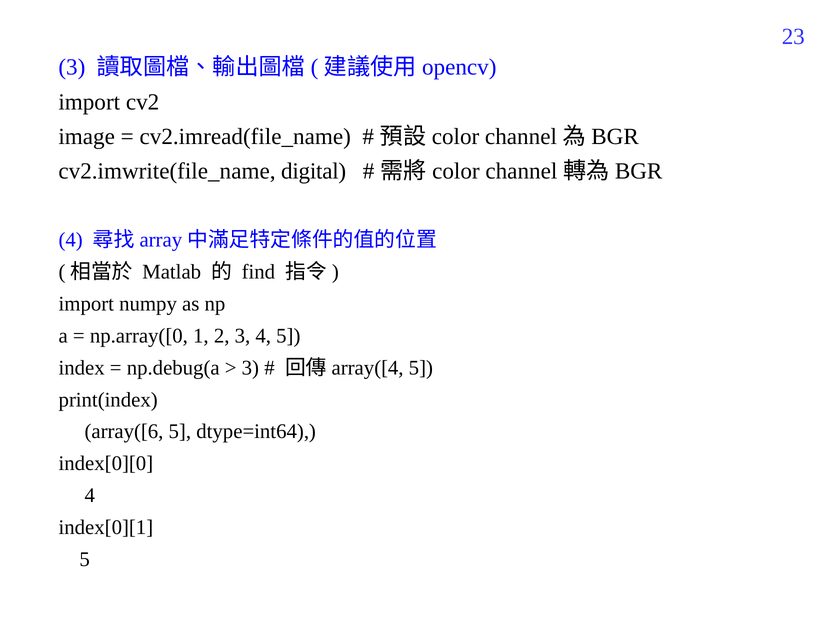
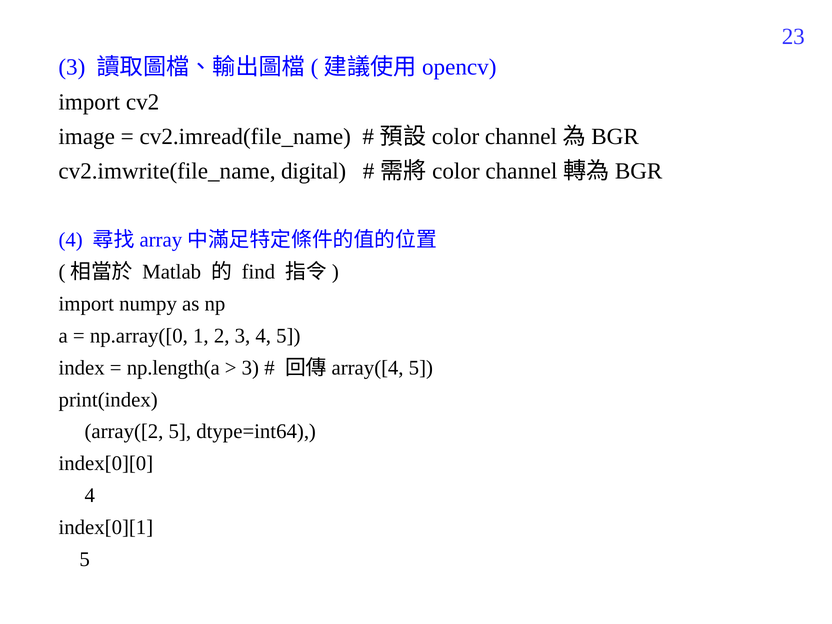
np.debug(a: np.debug(a -> np.length(a (173, 368)
array([6: array([6 -> array([2 (124, 432)
